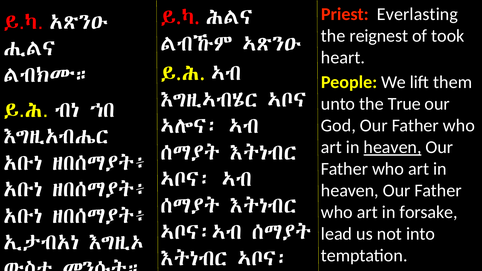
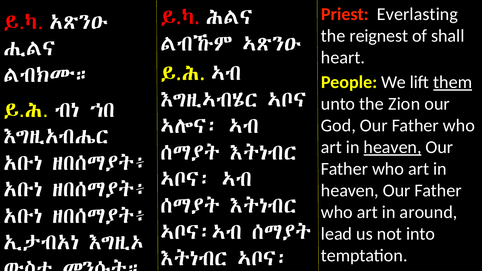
took: took -> shall (448, 36)
them underline: none -> present (453, 82)
True: True -> Zion (404, 104)
forsake: forsake -> around (429, 212)
